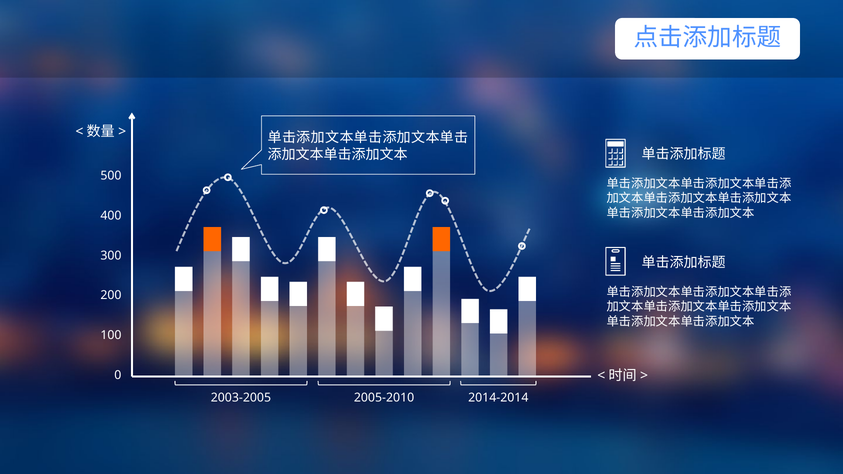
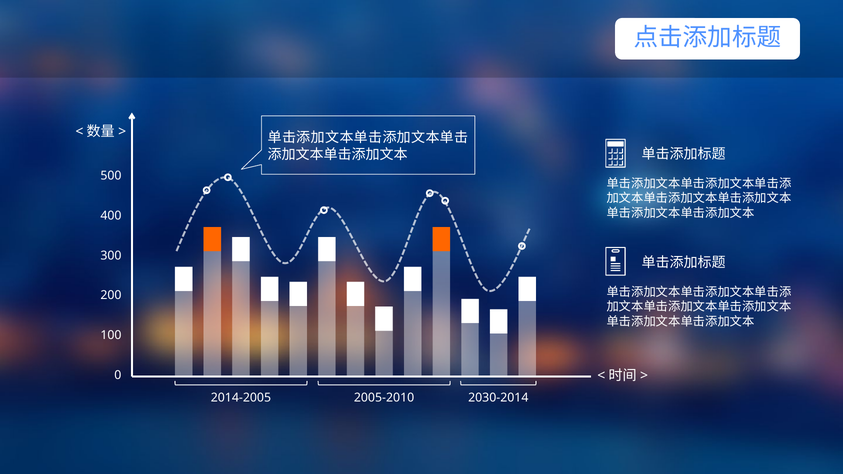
2003-2005: 2003-2005 -> 2014-2005 (241, 398)
2014-2014: 2014-2014 -> 2030-2014 (498, 398)
